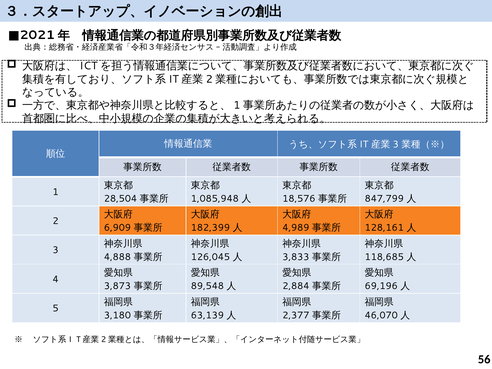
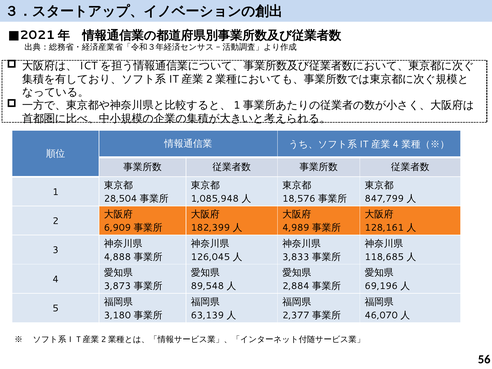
3: 3 -> 4 (396, 144)
